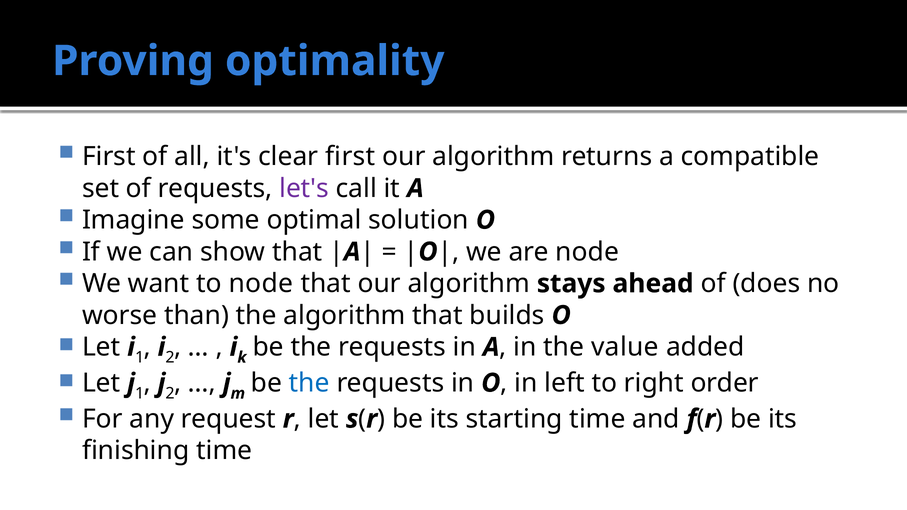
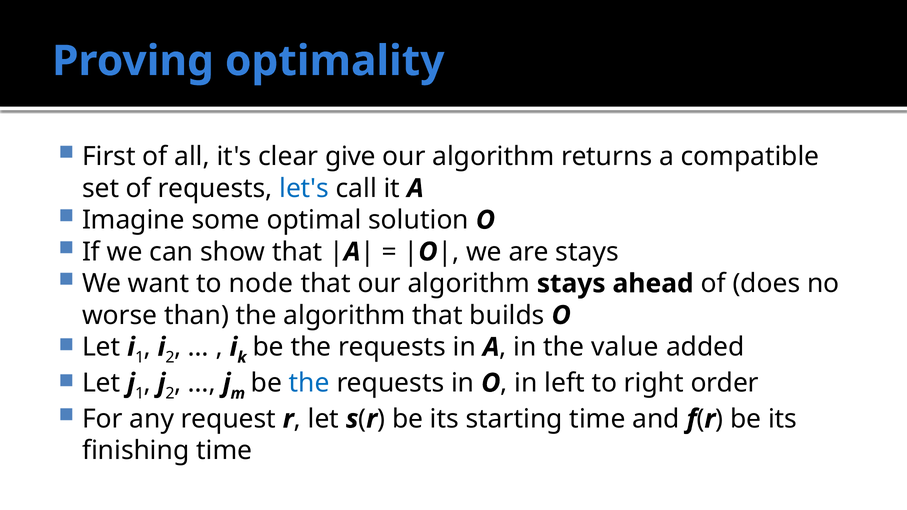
clear first: first -> give (350, 157)
let's colour: purple -> blue (304, 188)
are node: node -> stays (587, 252)
